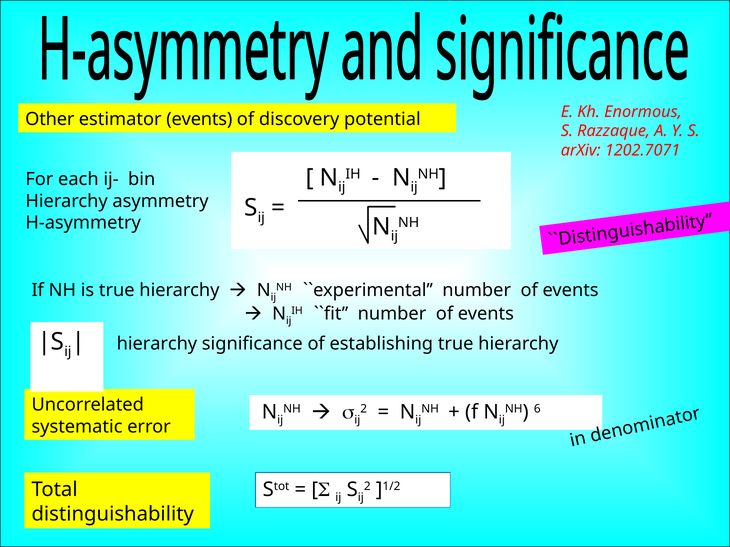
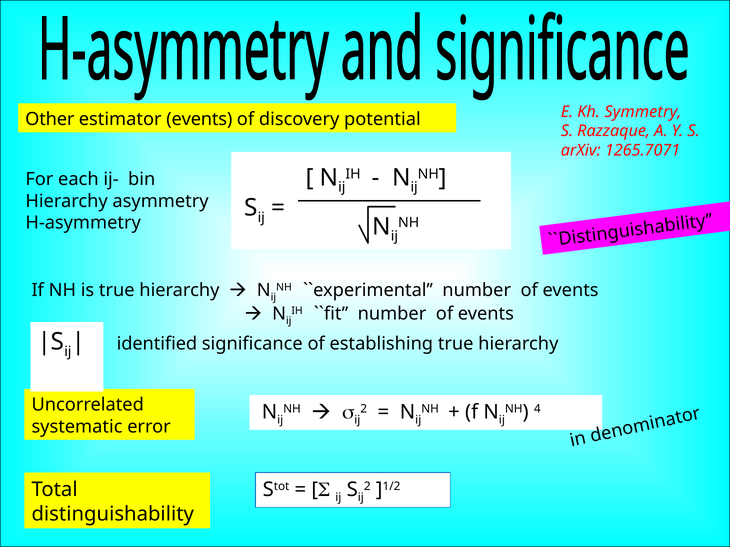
Enormous: Enormous -> Symmetry (643, 112)
1202.7071: 1202.7071 -> 1265.7071 (643, 151)
hierarchy: hierarchy -> identified (157, 344)
6: 6 -> 4 (537, 409)
